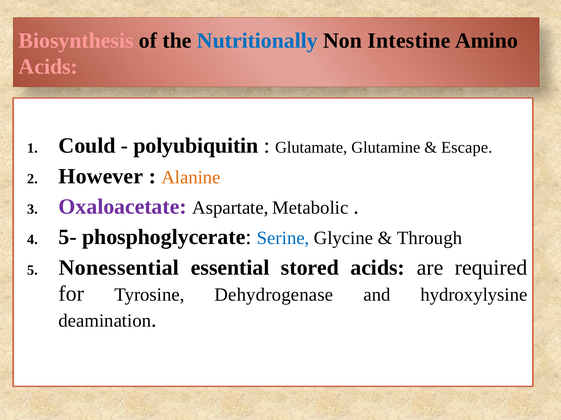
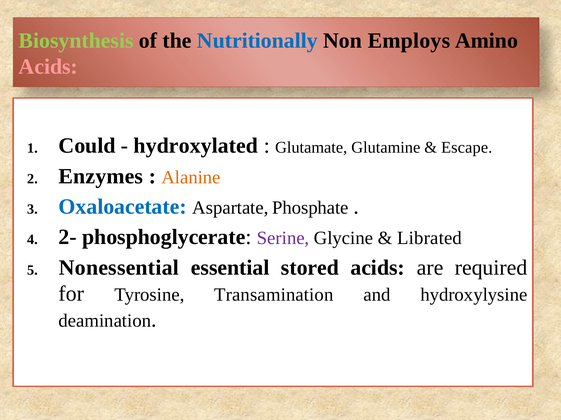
Biosynthesis colour: pink -> light green (76, 41)
Intestine: Intestine -> Employs (409, 41)
polyubiquitin: polyubiquitin -> hydroxylated (196, 146)
However: However -> Enzymes (101, 177)
Oxaloacetate colour: purple -> blue (123, 207)
Metabolic: Metabolic -> Phosphate (310, 208)
5-: 5- -> 2- (68, 238)
Serine colour: blue -> purple (283, 239)
Through: Through -> Librated (430, 239)
Dehydrogenase: Dehydrogenase -> Transamination (274, 295)
